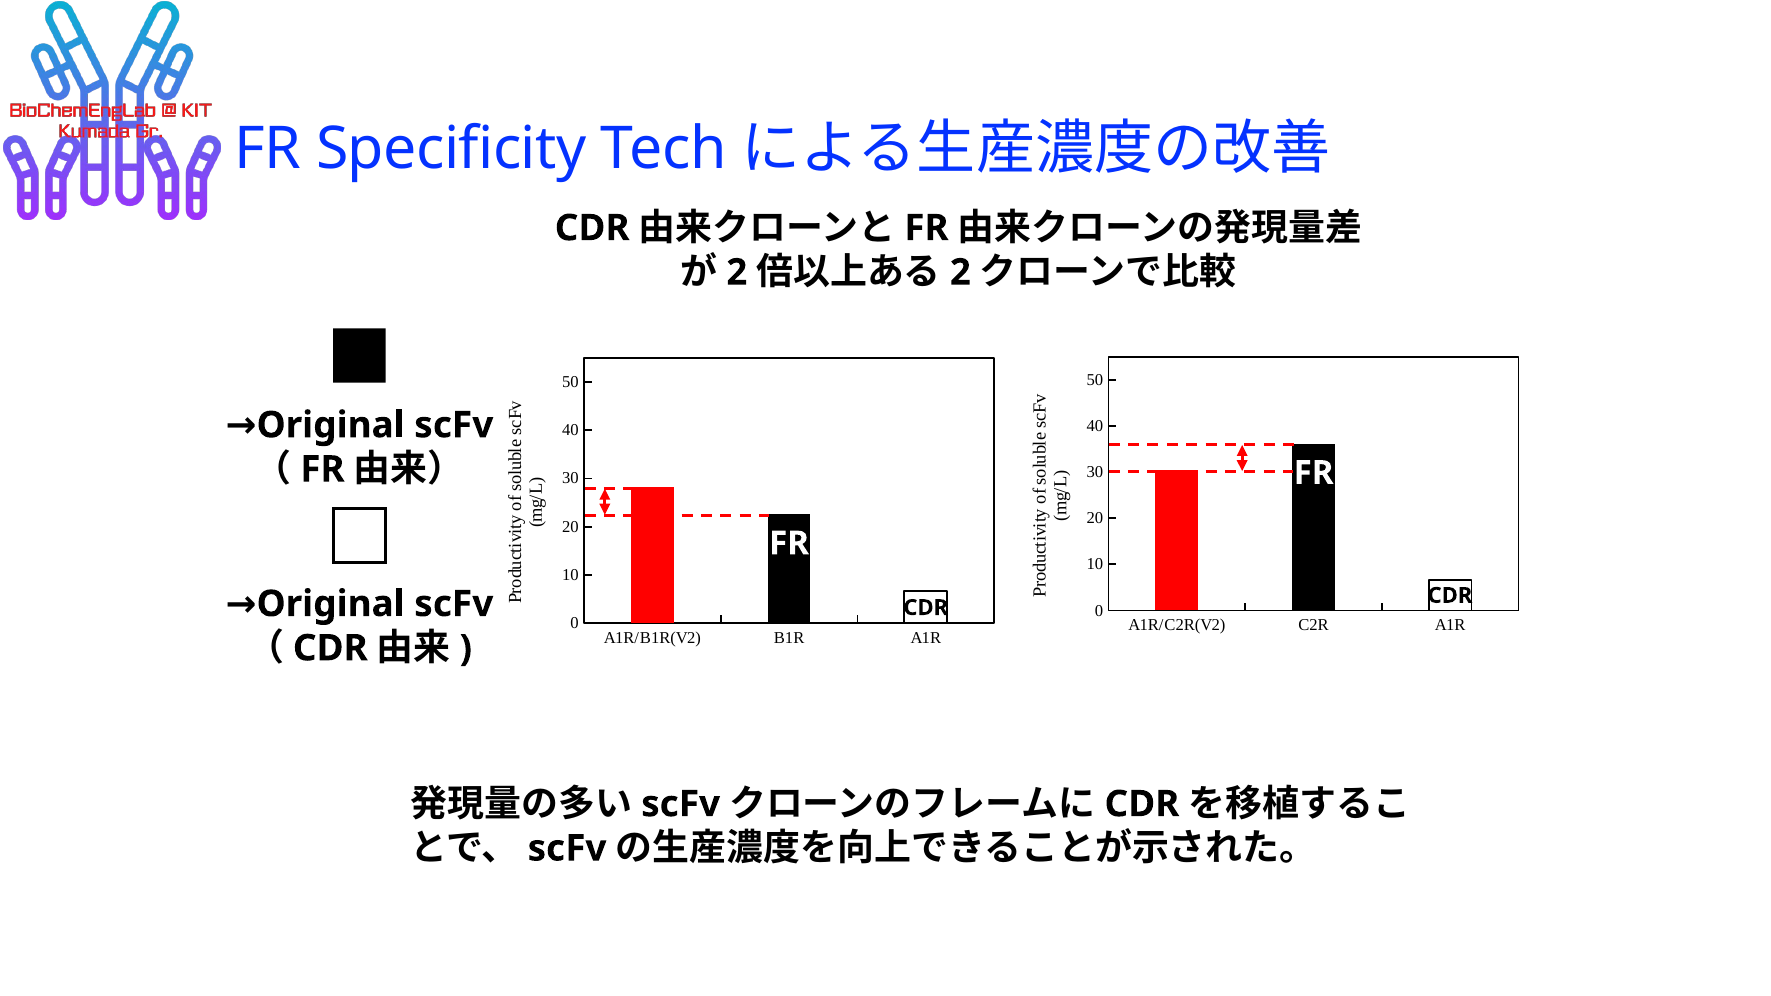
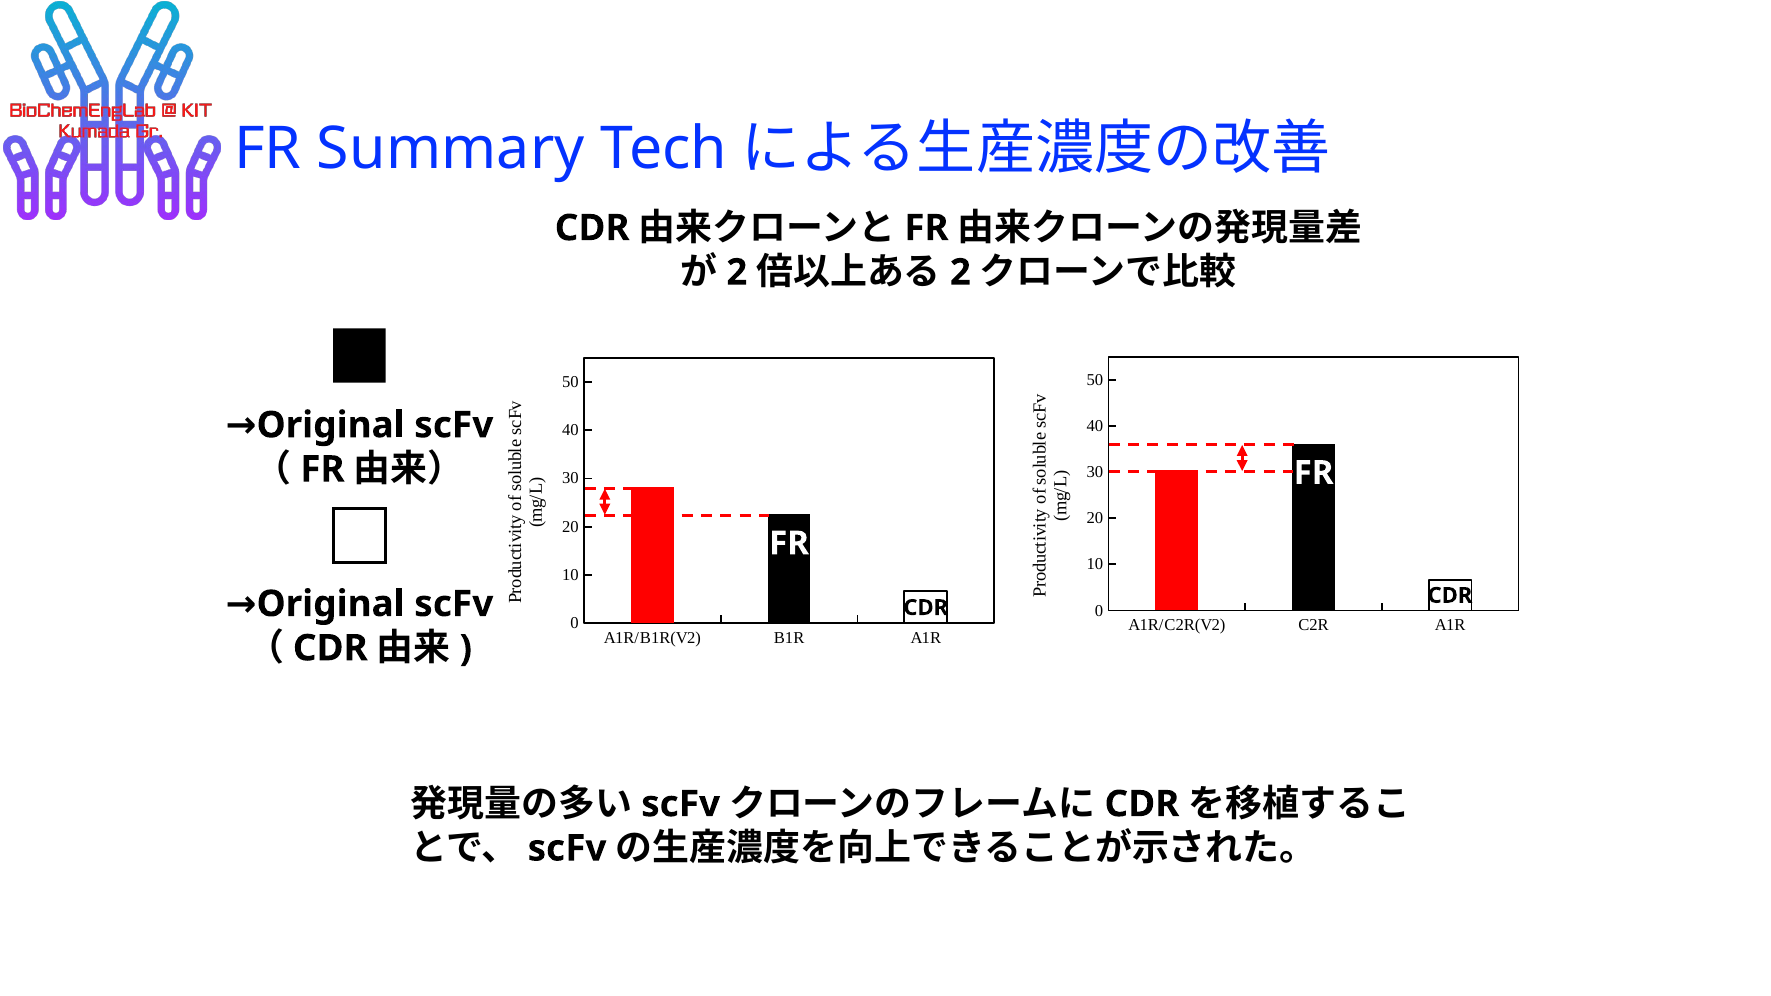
Specificity: Specificity -> Summary (451, 149)
